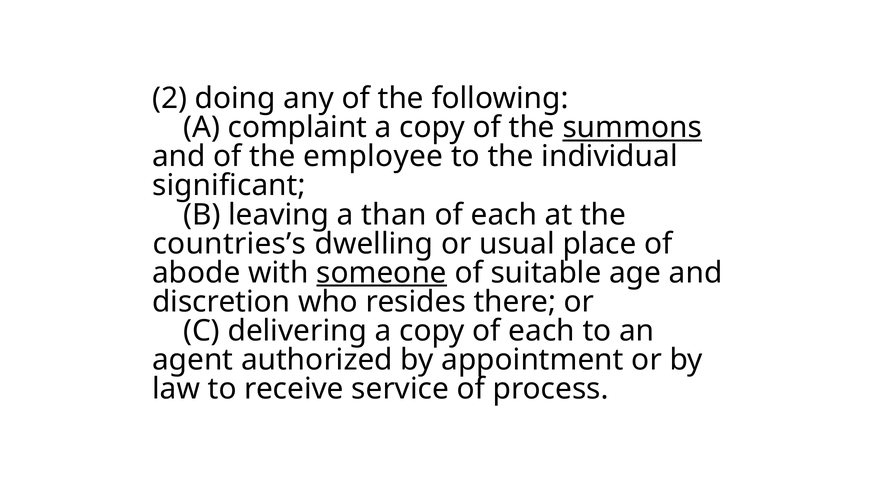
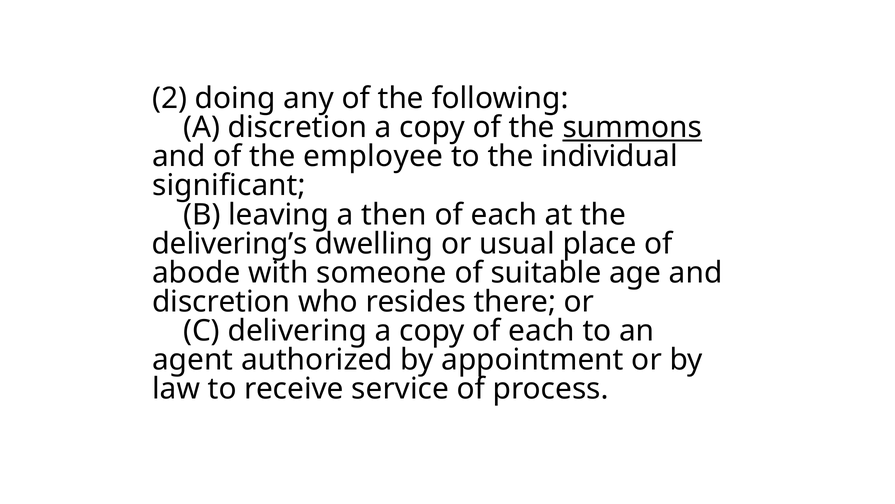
A complaint: complaint -> discretion (297, 127)
than: than -> then (394, 214)
countries’s: countries’s -> delivering’s (230, 243)
someone underline: present -> none (382, 272)
